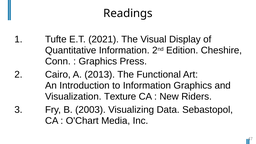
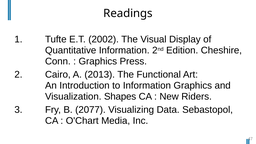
2021: 2021 -> 2002 (104, 39)
Texture: Texture -> Shapes (120, 97)
2003: 2003 -> 2077 (90, 110)
